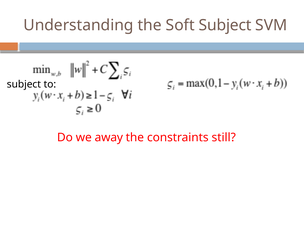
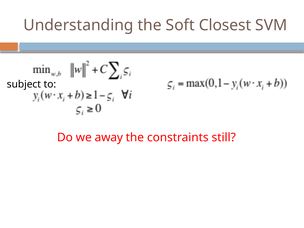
Soft Subject: Subject -> Closest (225, 25)
